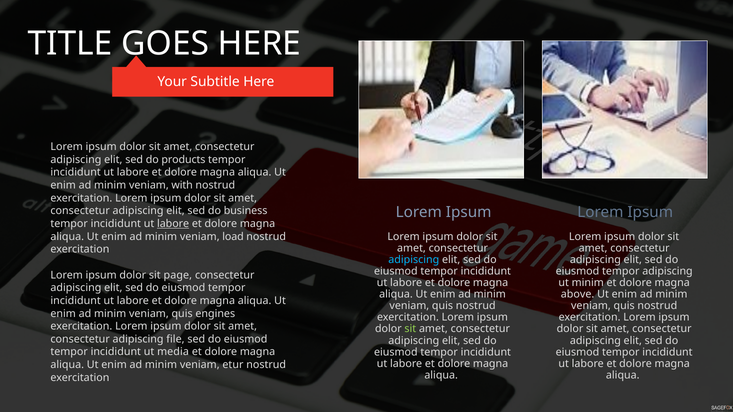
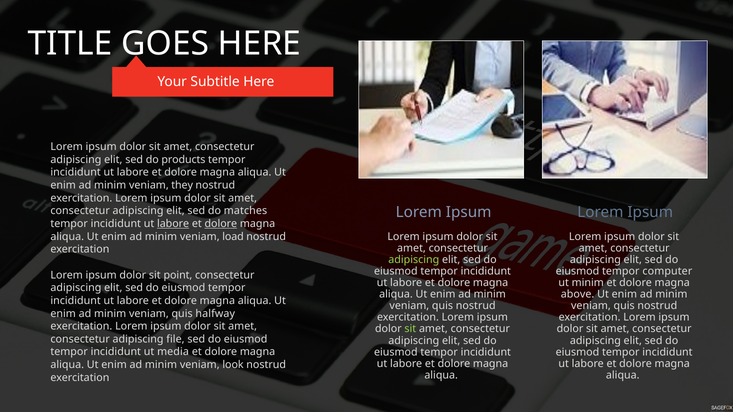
with: with -> they (182, 185)
business: business -> matches (246, 211)
dolore underline: none -> present (221, 224)
adipiscing colour: light blue -> light green (414, 260)
tempor adipiscing: adipiscing -> computer (667, 271)
page: page -> point (178, 275)
engines: engines -> halfway (215, 314)
etur: etur -> look (233, 365)
